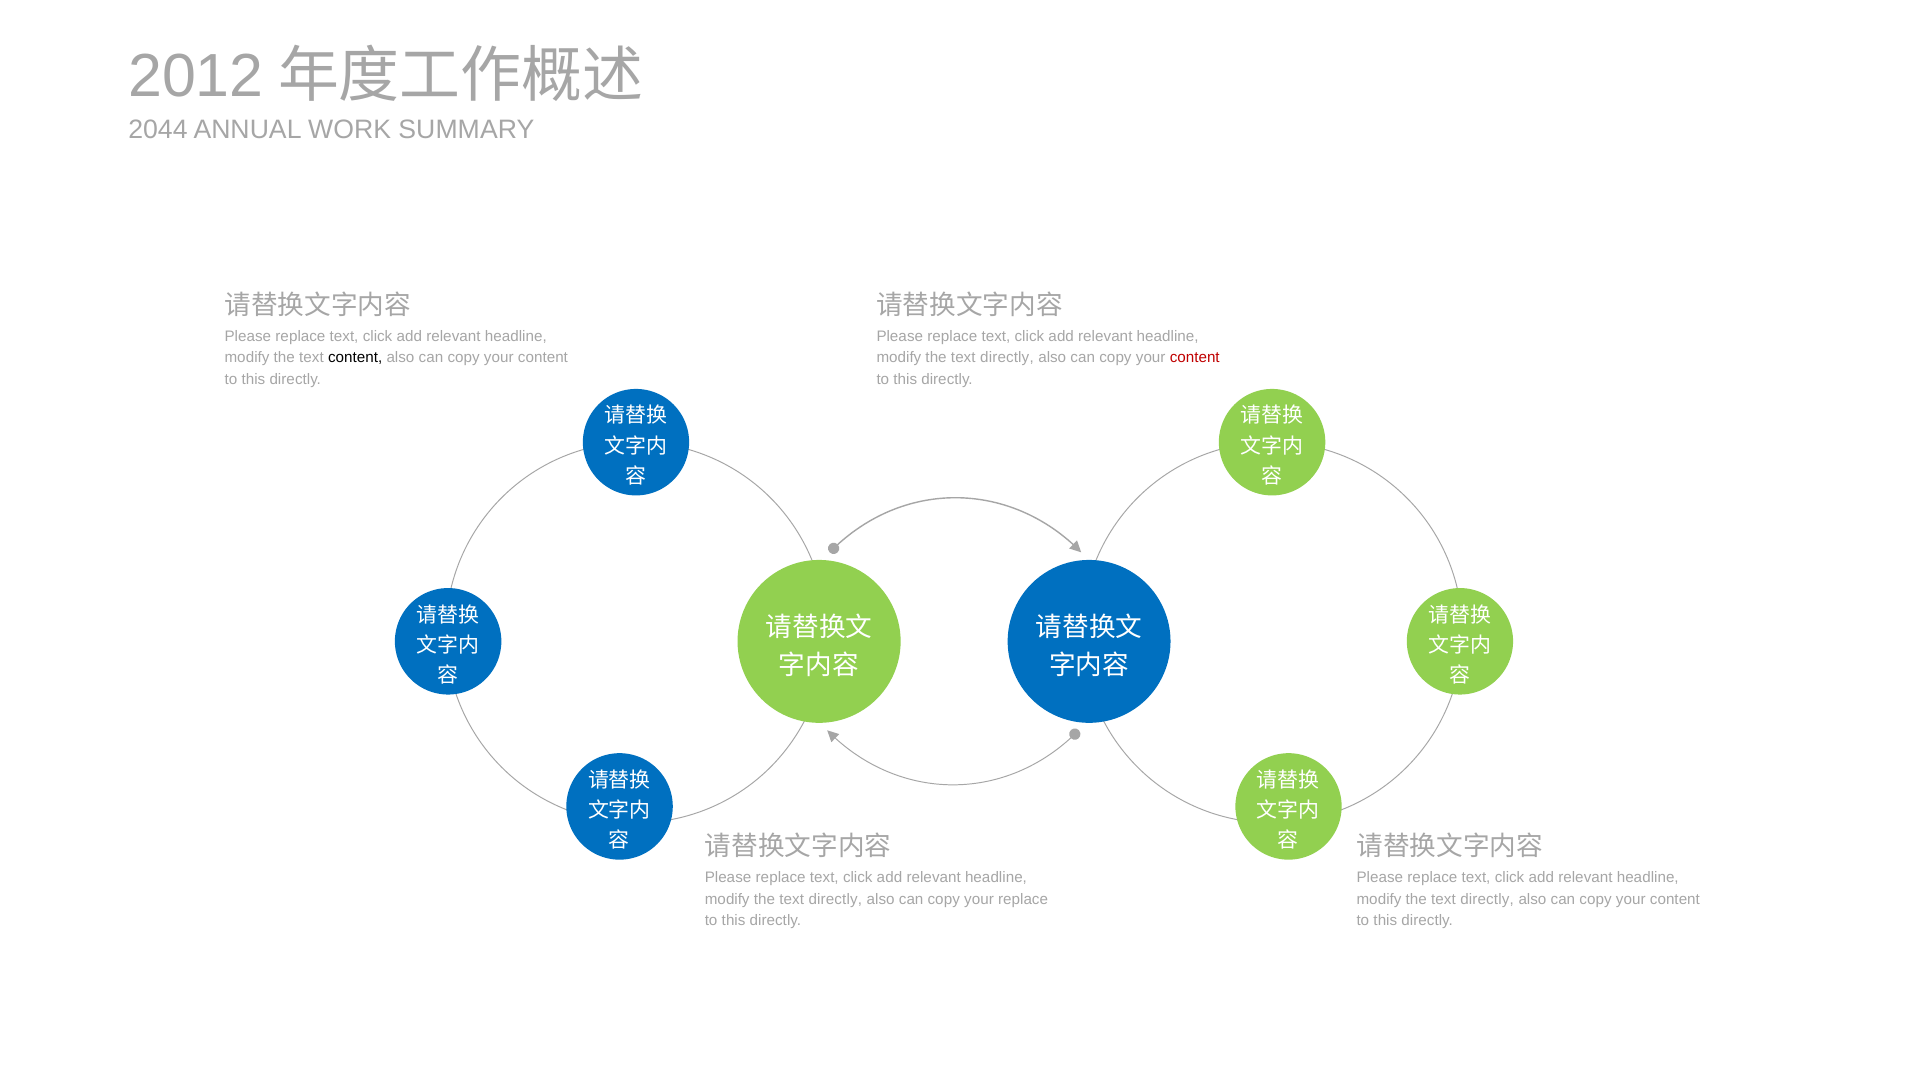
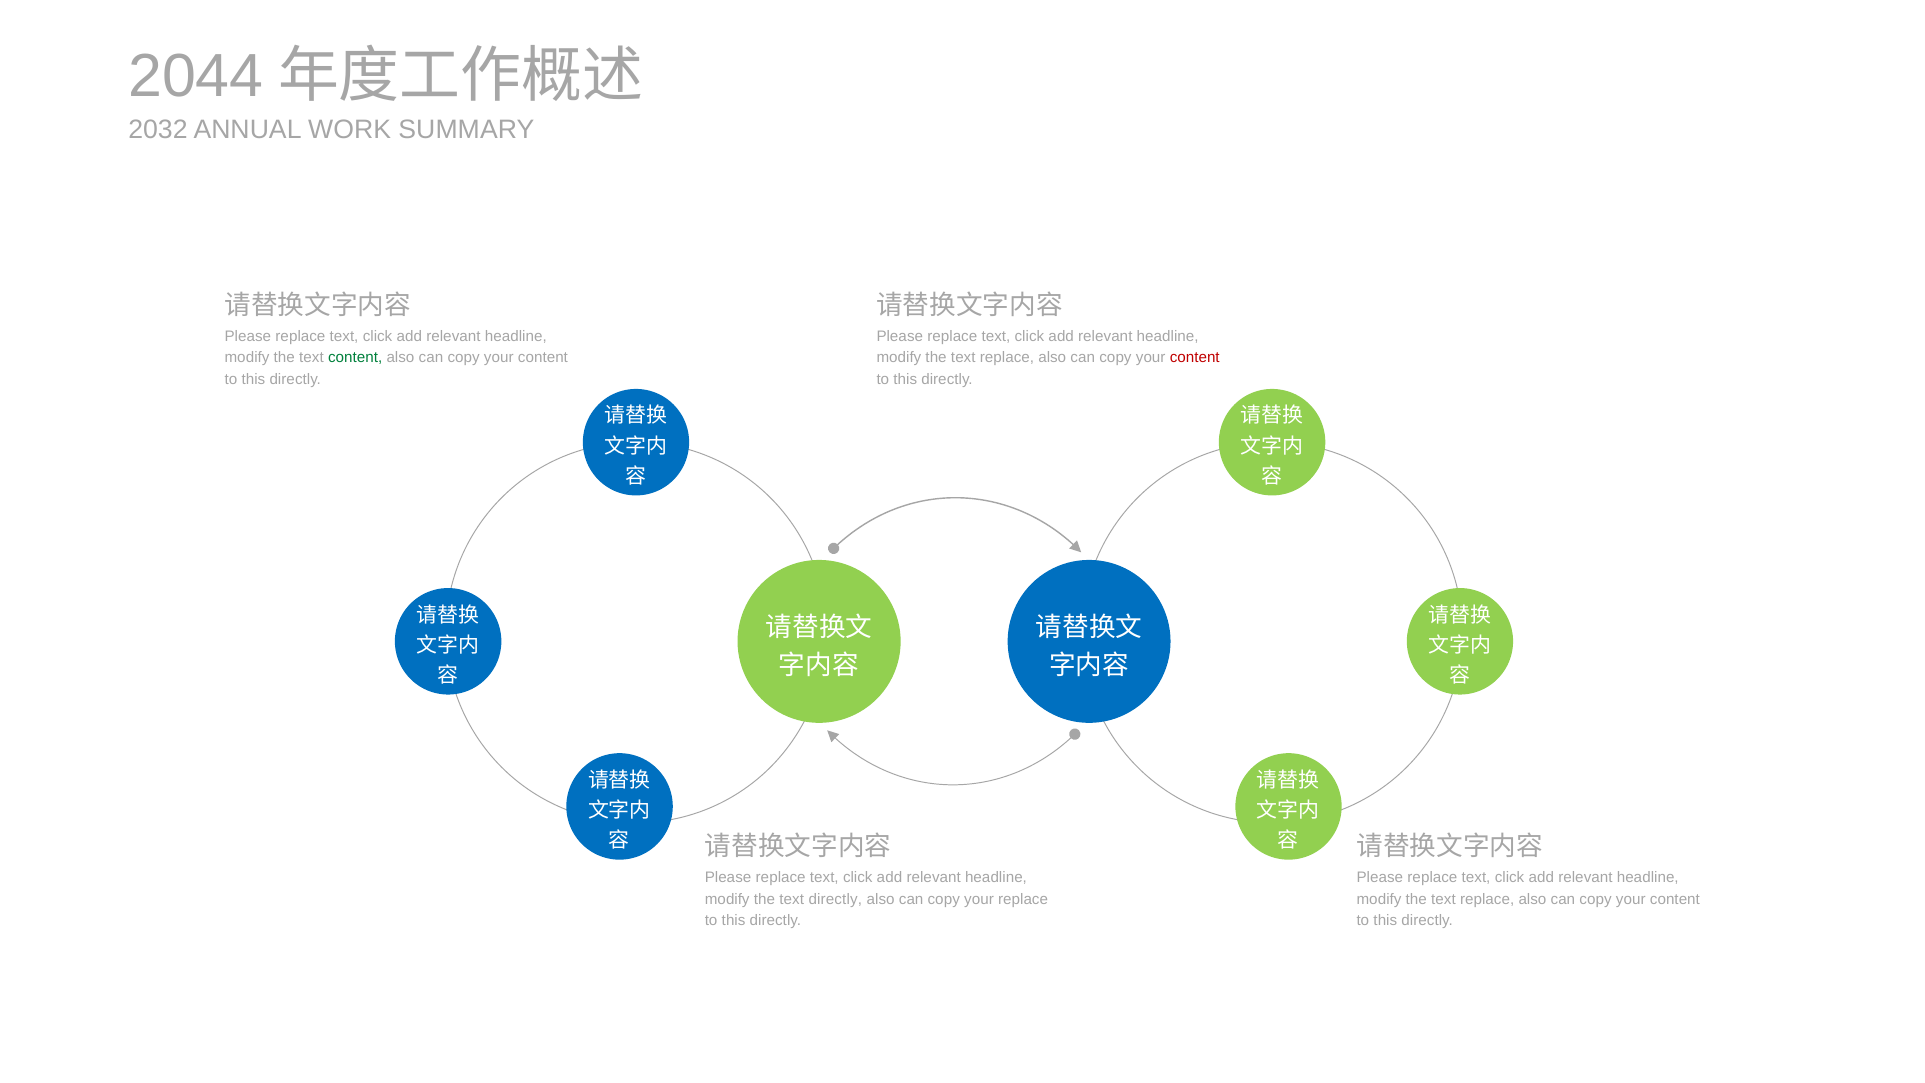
2012: 2012 -> 2044 (196, 76)
2044: 2044 -> 2032 (158, 129)
content colour: black -> green (355, 358)
directly: directly -> replace (1007, 358)
directly: directly -> replace (1487, 899)
